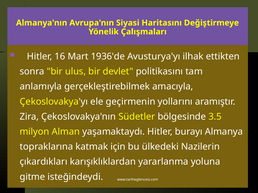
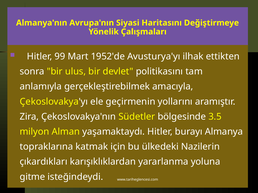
16: 16 -> 99 (60, 57)
1936'de: 1936'de -> 1952'de (108, 57)
